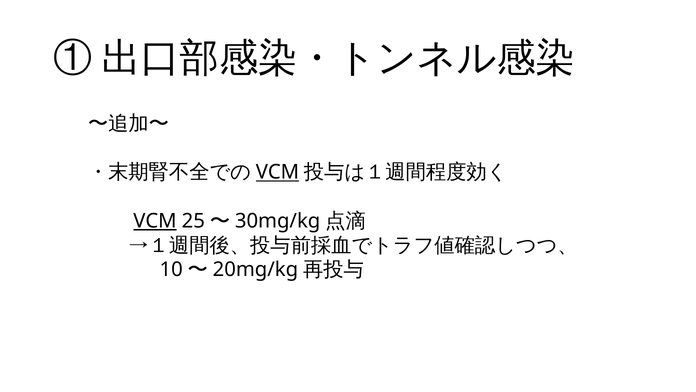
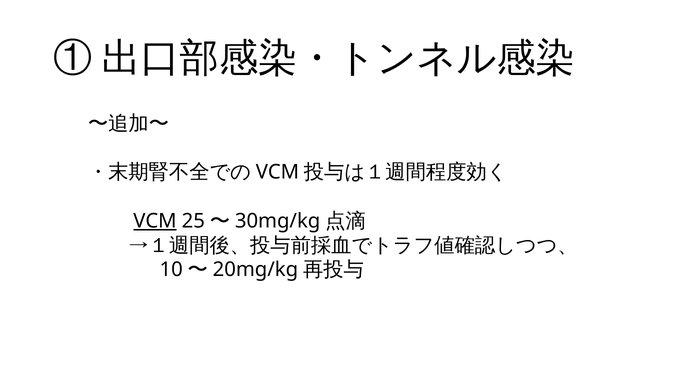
VCM underline: present -> none (277, 172)
